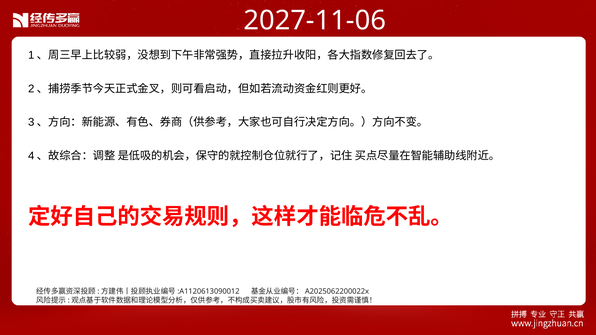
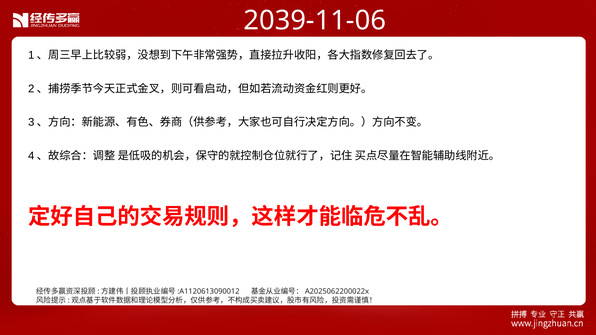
2027-11-06: 2027-11-06 -> 2039-11-06 (315, 20)
